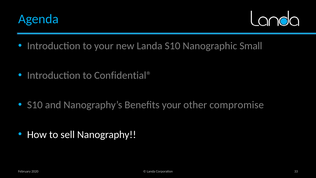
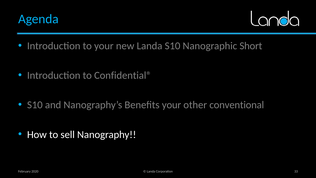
Small: Small -> Short (251, 46)
compromise: compromise -> conventional (237, 105)
